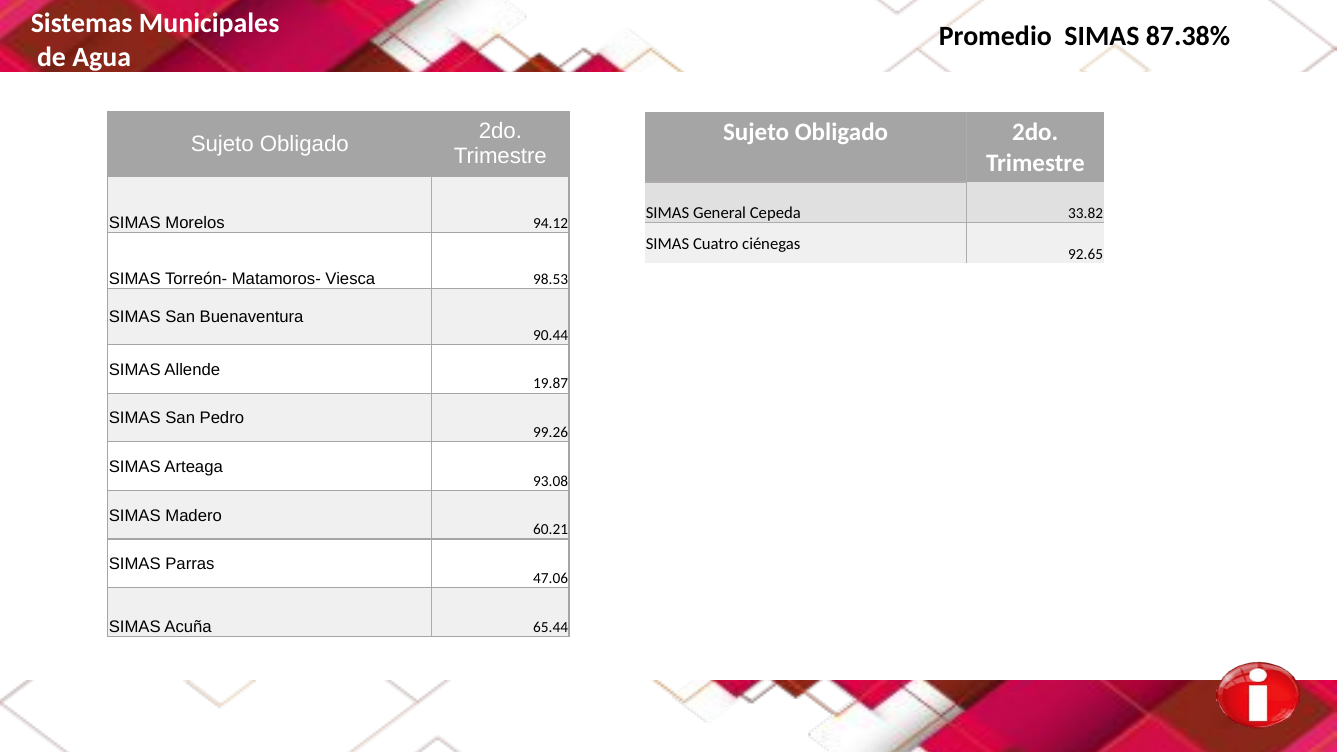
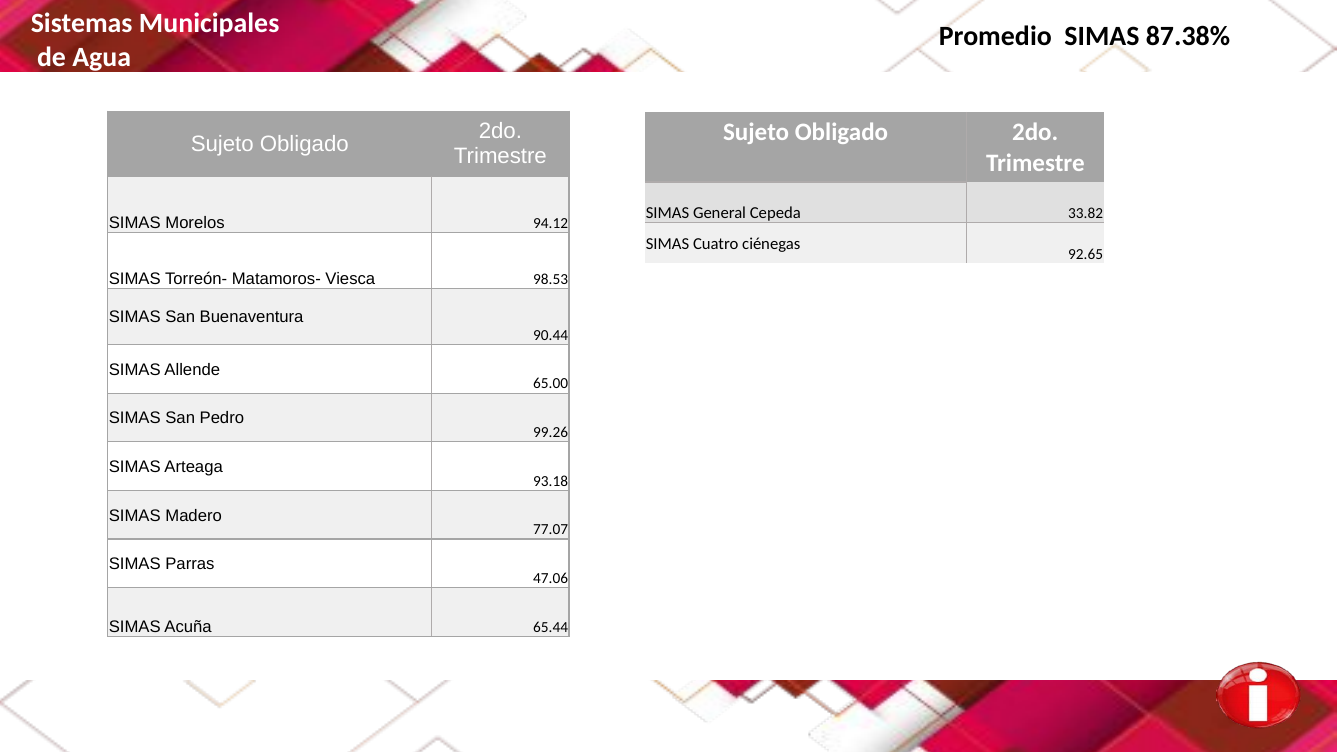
19.87: 19.87 -> 65.00 (551, 384)
93.08: 93.08 -> 93.18 (551, 481)
60.21: 60.21 -> 77.07 (551, 530)
